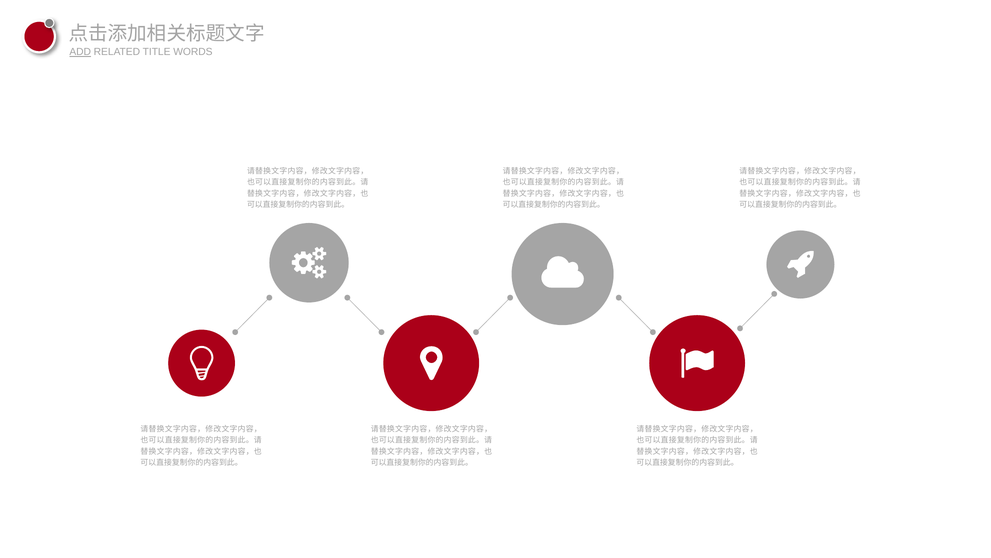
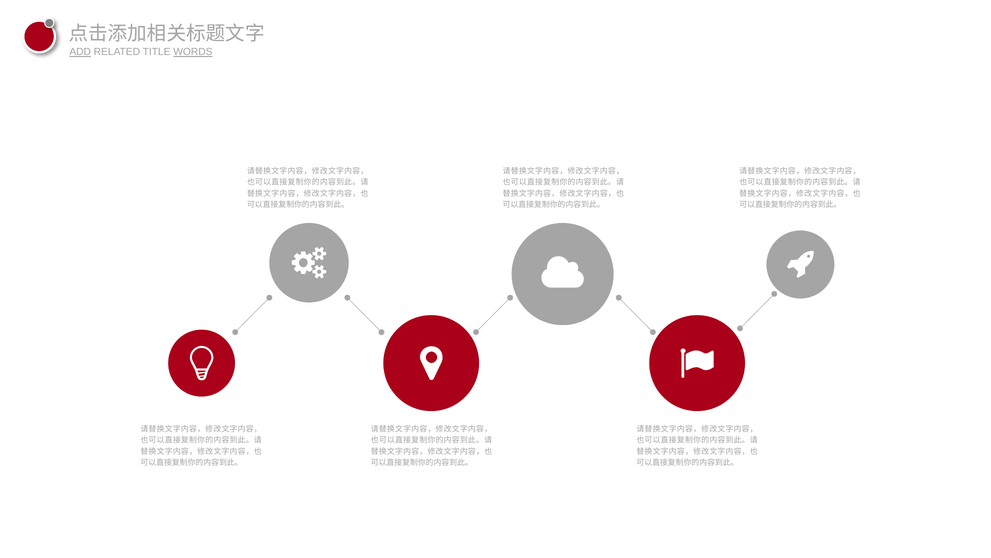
WORDS underline: none -> present (193, 52)
